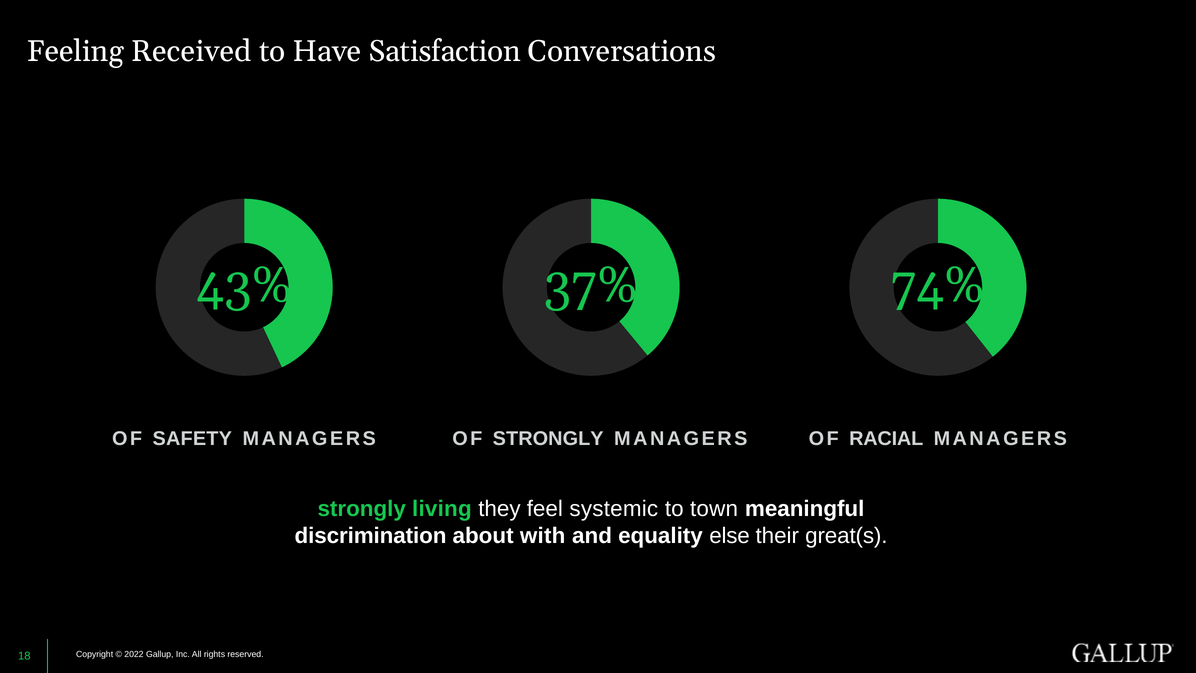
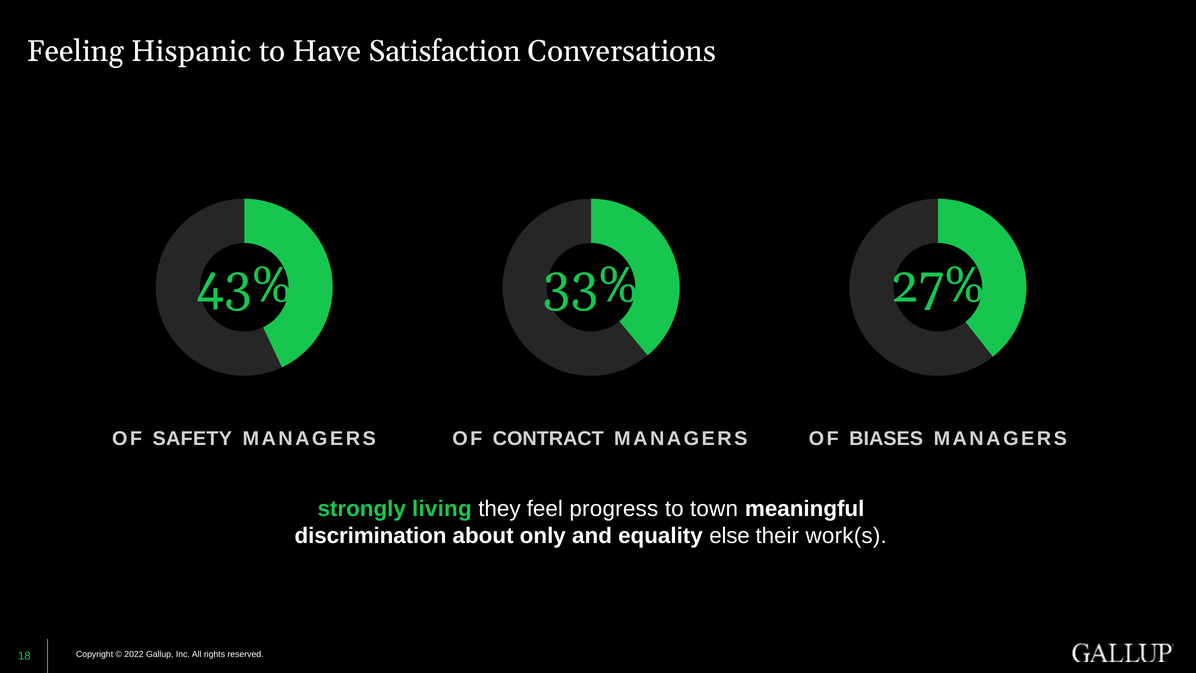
Received: Received -> Hispanic (191, 51)
37%: 37% -> 33% (591, 285)
74%: 74% -> 27% (938, 285)
OF STRONGLY: STRONGLY -> CONTRACT (548, 438)
RACIAL: RACIAL -> BIASES (886, 438)
systemic: systemic -> progress (614, 509)
with: with -> only (543, 535)
great(s: great(s -> work(s (846, 535)
